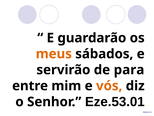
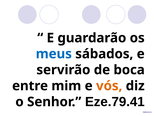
meus colour: orange -> blue (54, 54)
para: para -> boca (129, 70)
Eze.53.01: Eze.53.01 -> Eze.79.41 (115, 101)
